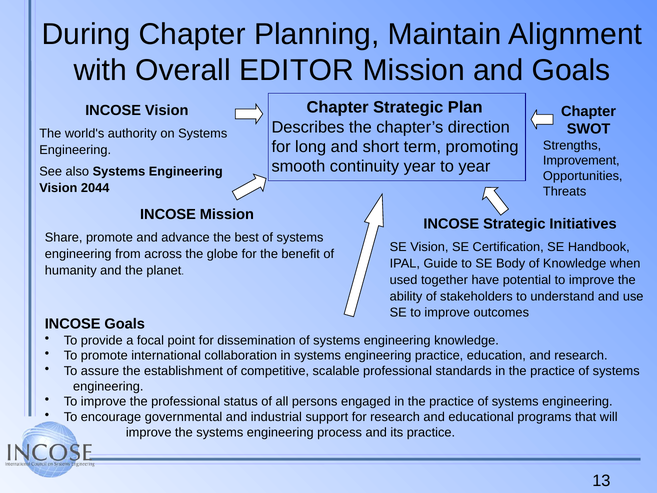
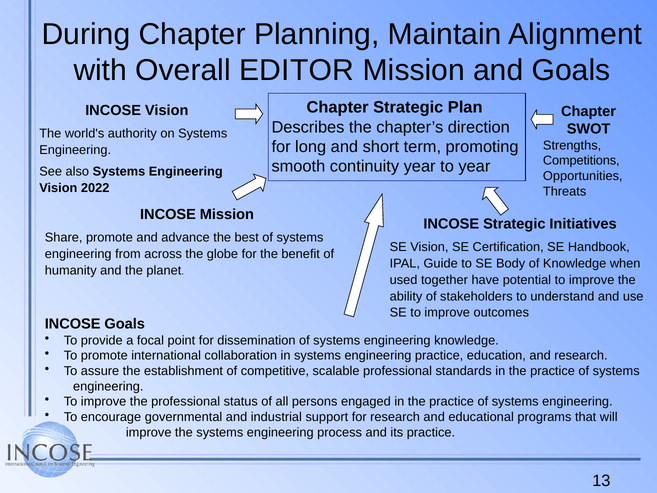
Improvement: Improvement -> Competitions (581, 161)
2044: 2044 -> 2022 (95, 188)
